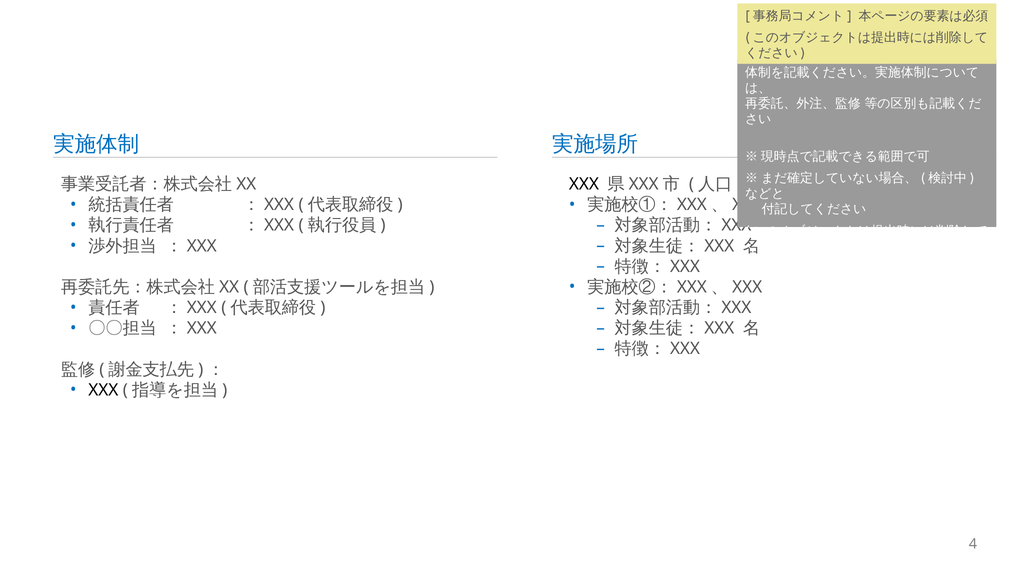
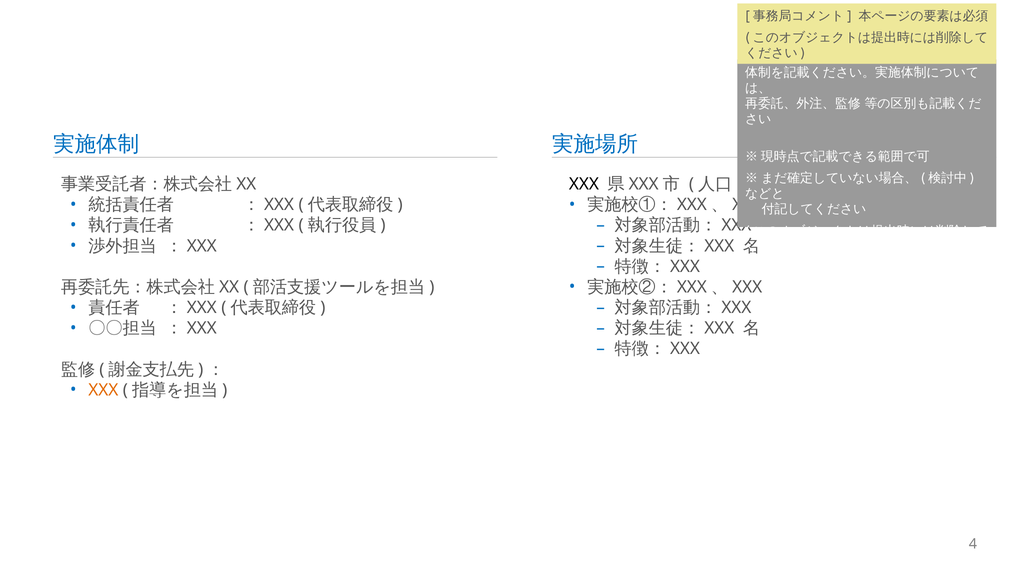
XXX colour: black -> orange (103, 390)
